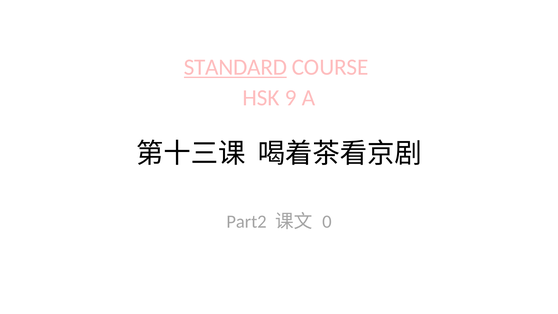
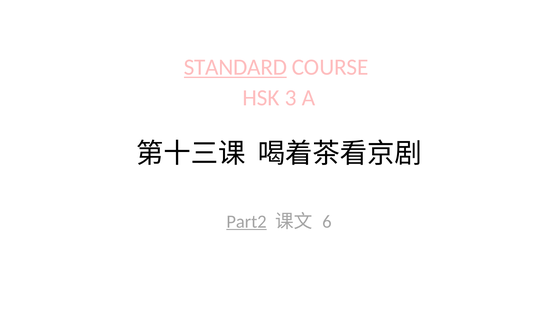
9: 9 -> 3 (291, 98)
Part2 underline: none -> present (246, 221)
0: 0 -> 6 (327, 221)
